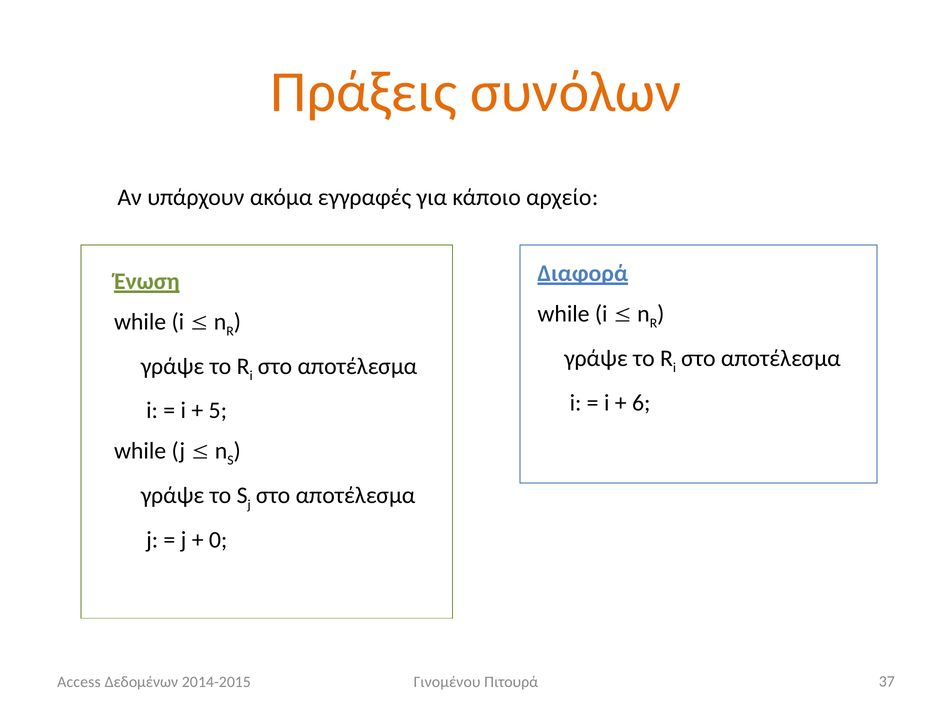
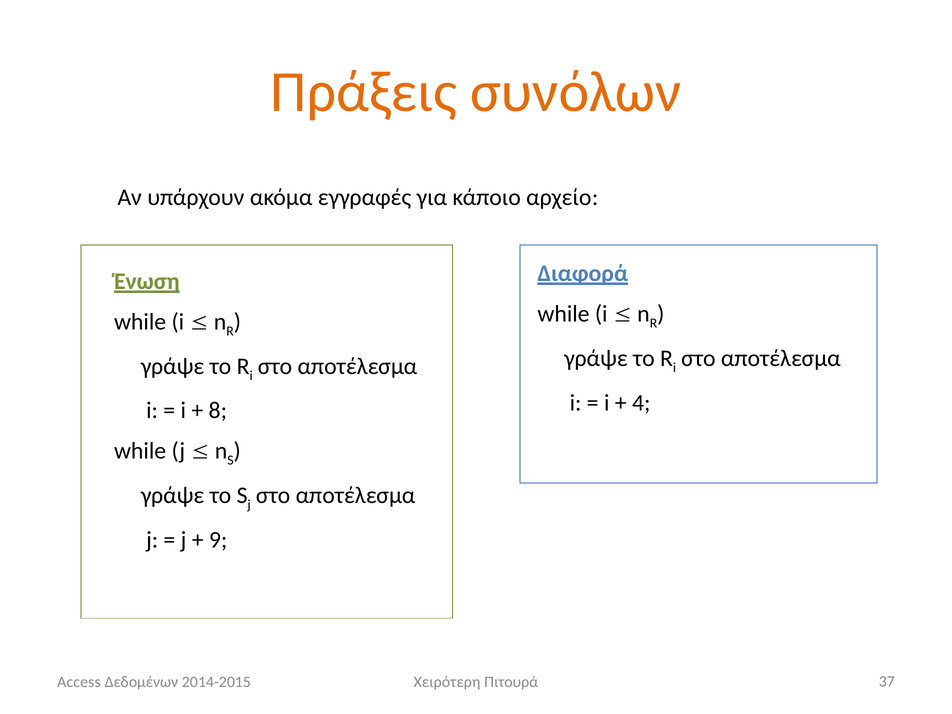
6: 6 -> 4 (641, 403)
5: 5 -> 8 (218, 411)
0: 0 -> 9 (218, 540)
Γινομένου: Γινομένου -> Χειρότερη (447, 682)
